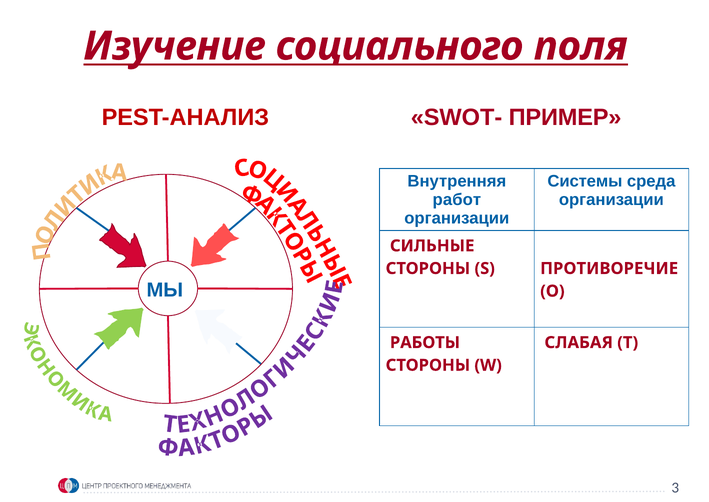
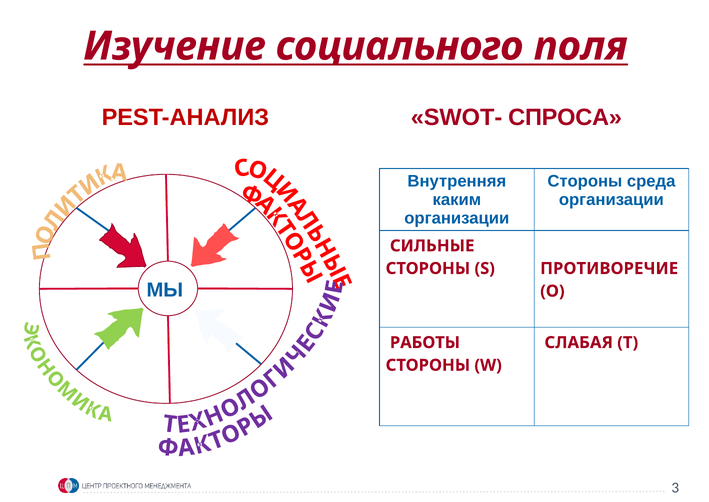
ПРИМЕР: ПРИМЕР -> СПРОСА (565, 118)
Системы: Системы -> Стороны (585, 181)
работ: работ -> каким (457, 199)
